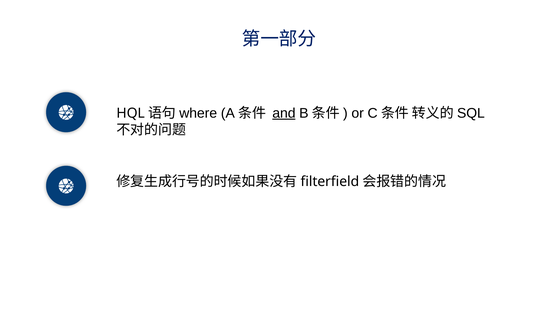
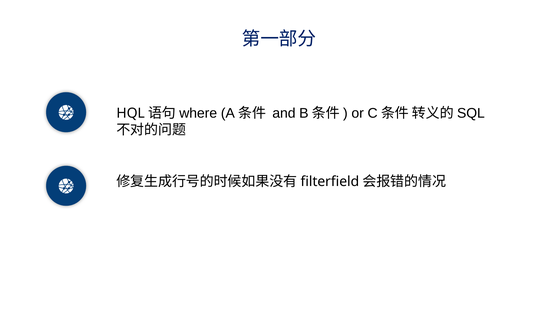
and underline: present -> none (284, 113)
